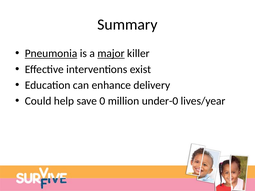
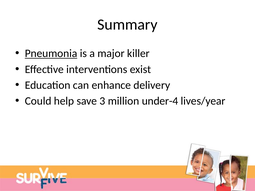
major underline: present -> none (111, 53)
0: 0 -> 3 (102, 101)
under-0: under-0 -> under-4 (160, 101)
